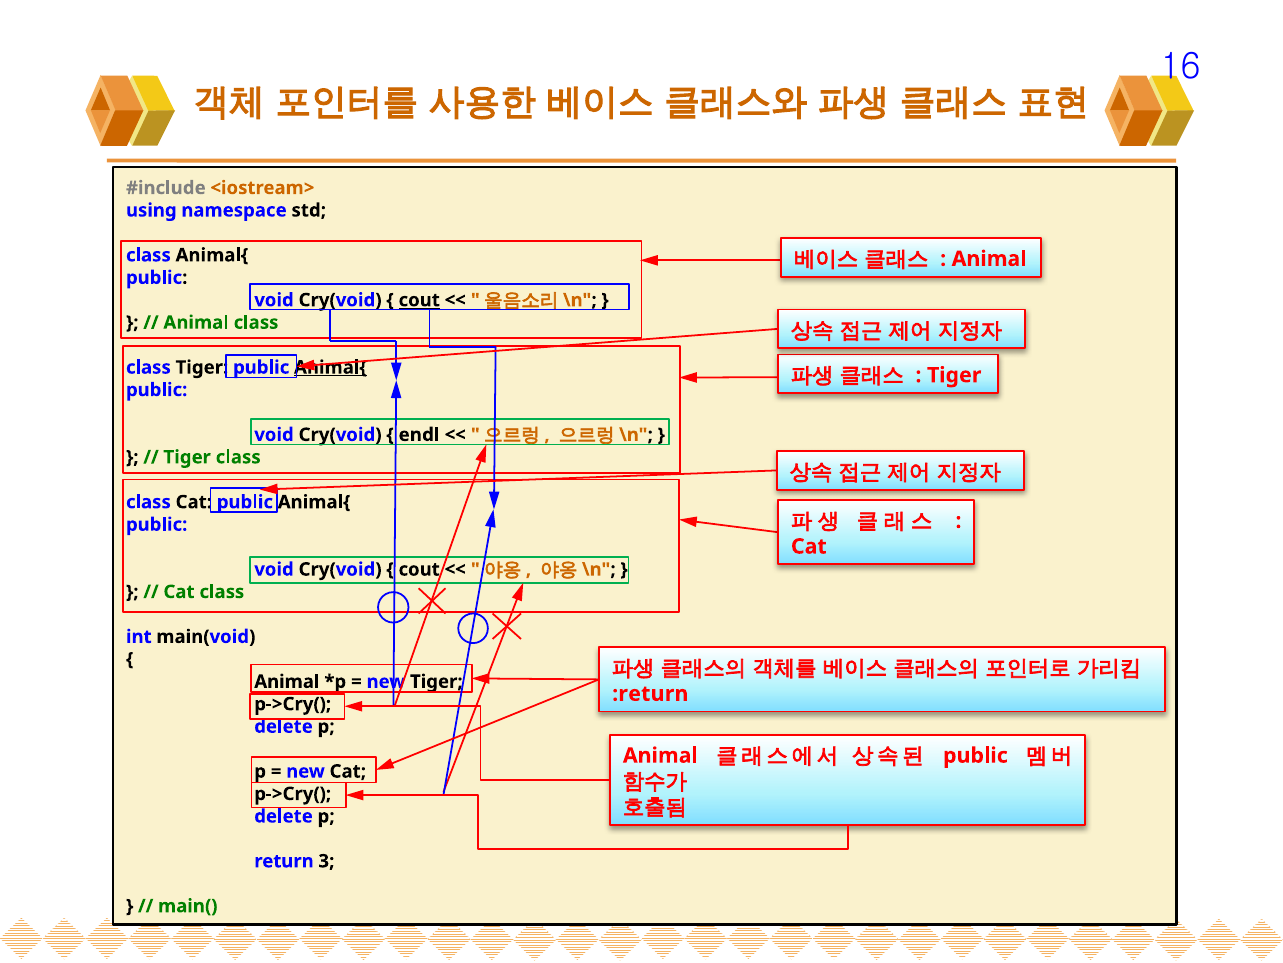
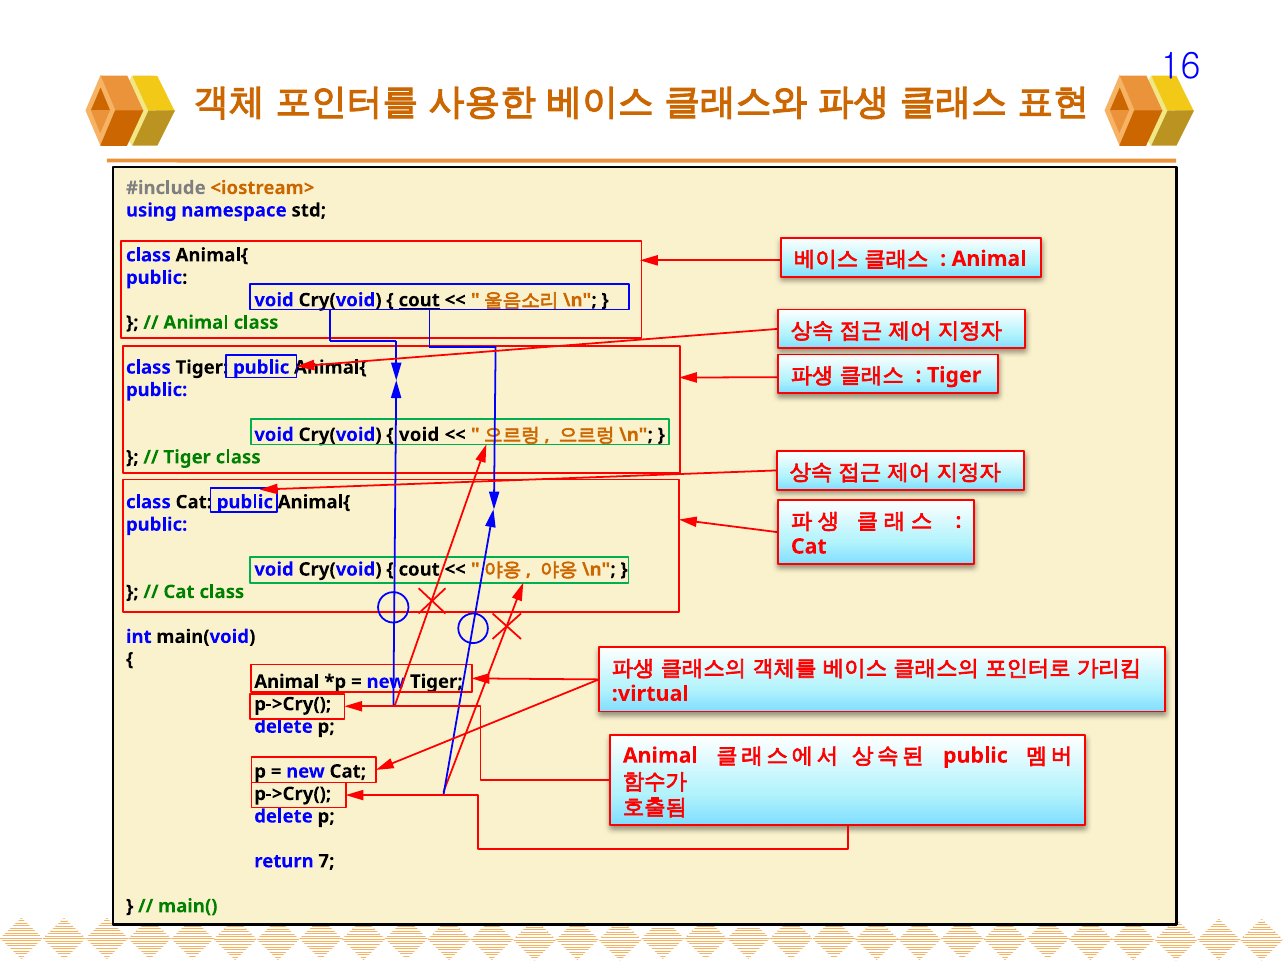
Animal{ underline: present -> none (330, 367)
endl: endl -> void (419, 434)
:return: :return -> :virtual (650, 693)
3: 3 -> 7 (326, 861)
